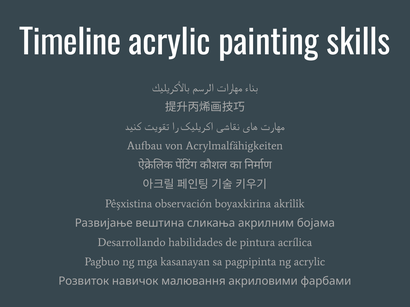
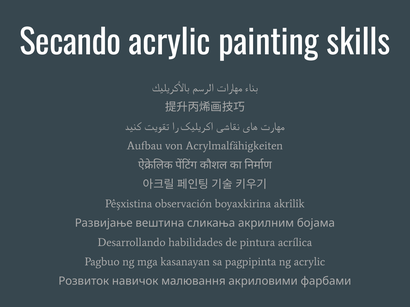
Timeline: Timeline -> Secando (70, 43)
